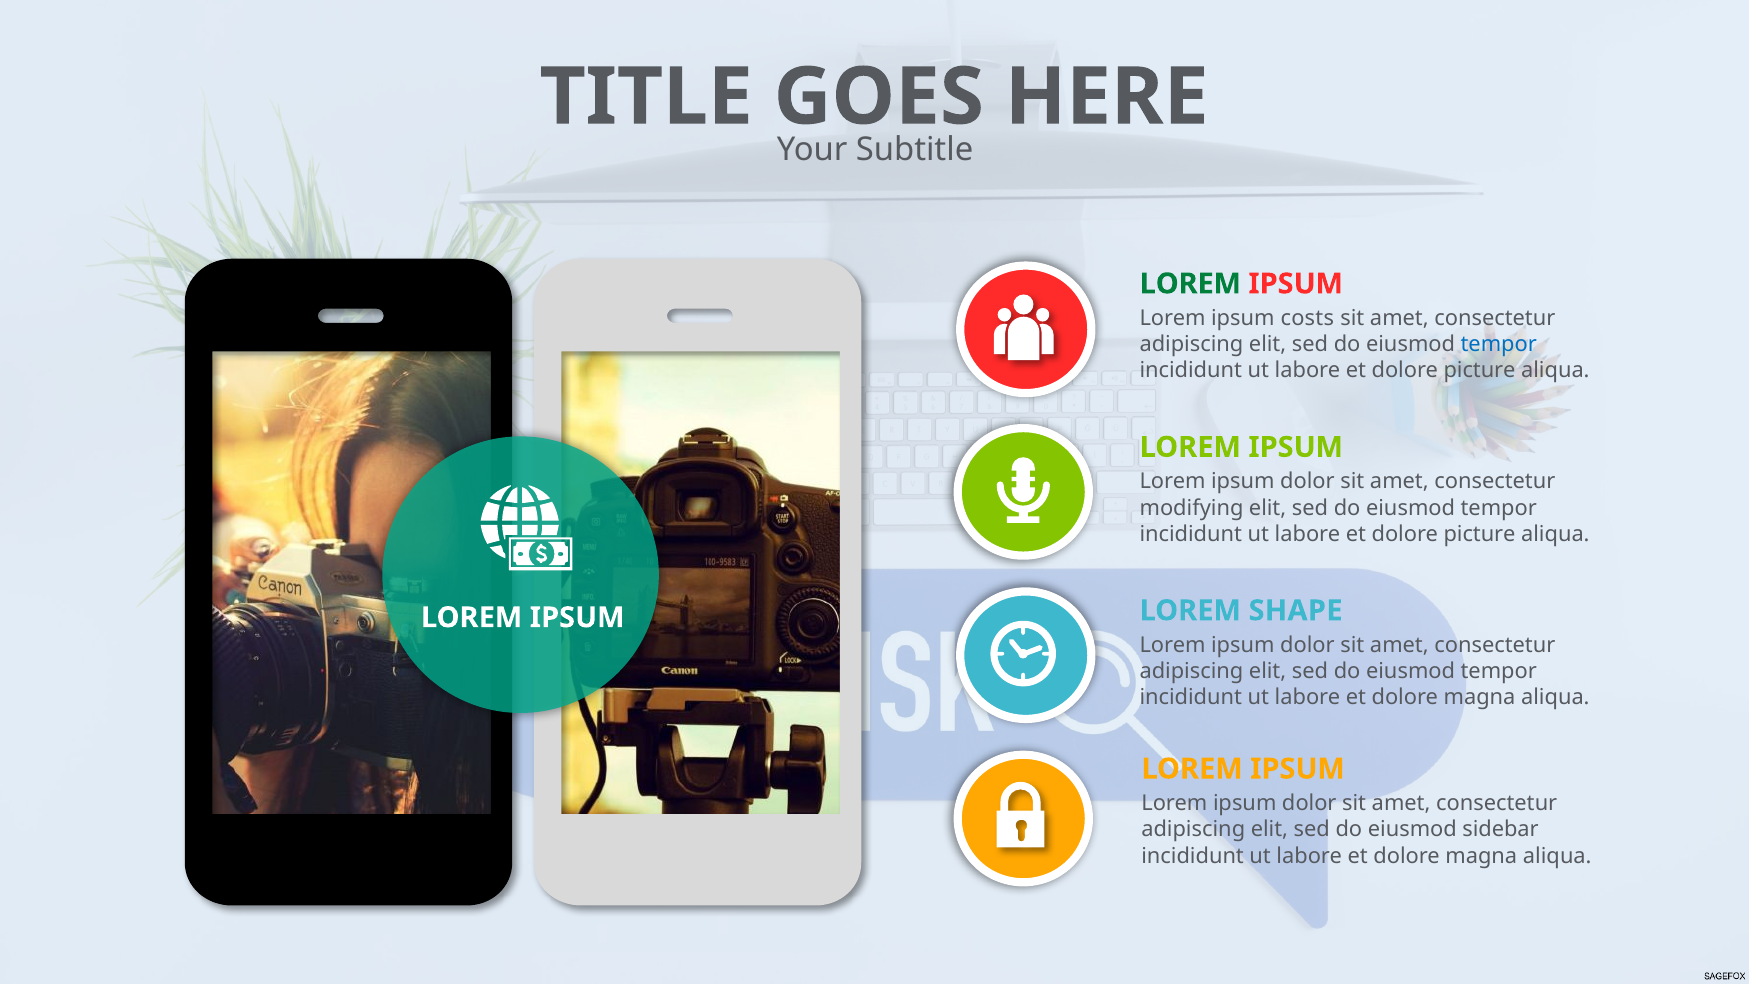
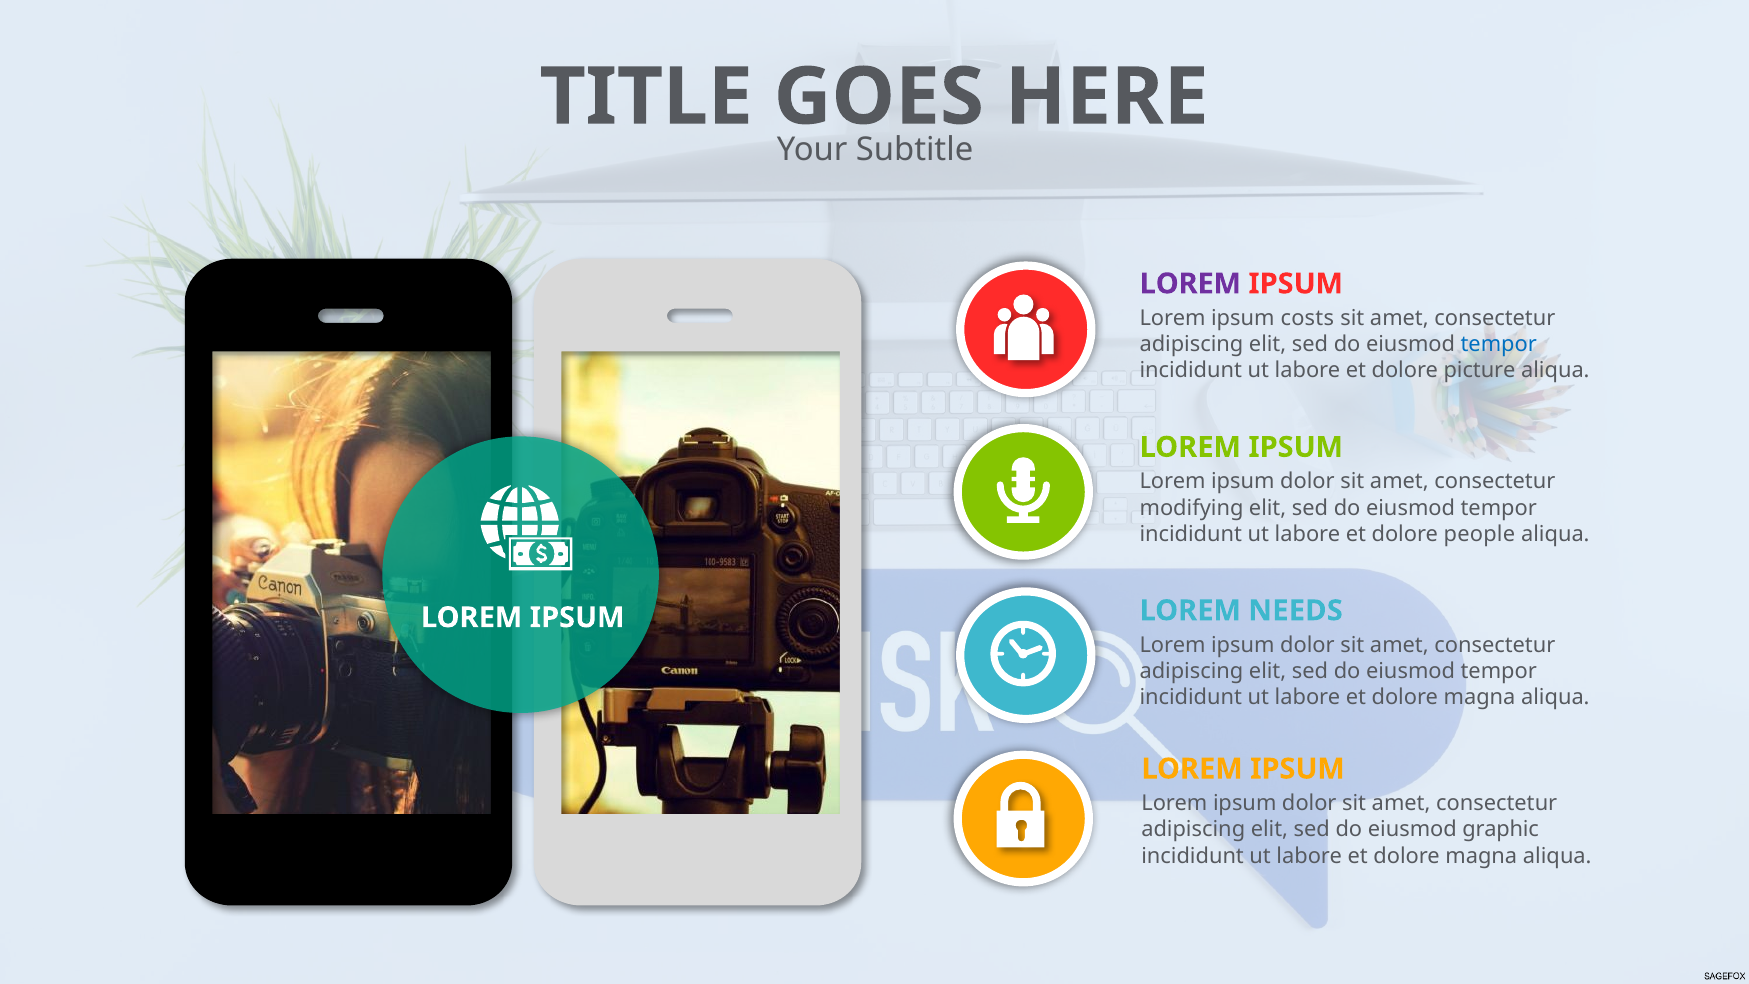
LOREM colour: green -> purple (1190, 284)
picture: picture -> people (1479, 534)
SHAPE: SHAPE -> NEEDS (1296, 611)
sidebar: sidebar -> graphic (1501, 829)
